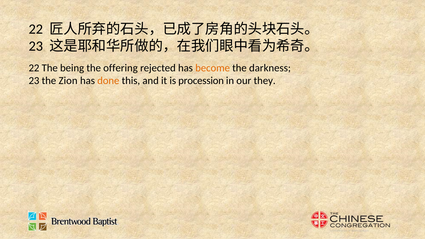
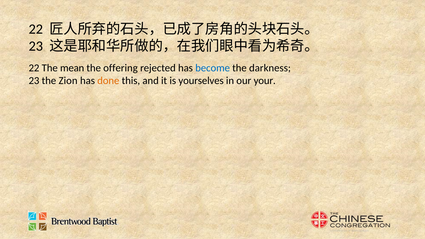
being: being -> mean (72, 68)
become colour: orange -> blue (213, 68)
procession: procession -> yourselves (201, 81)
they: they -> your (265, 81)
